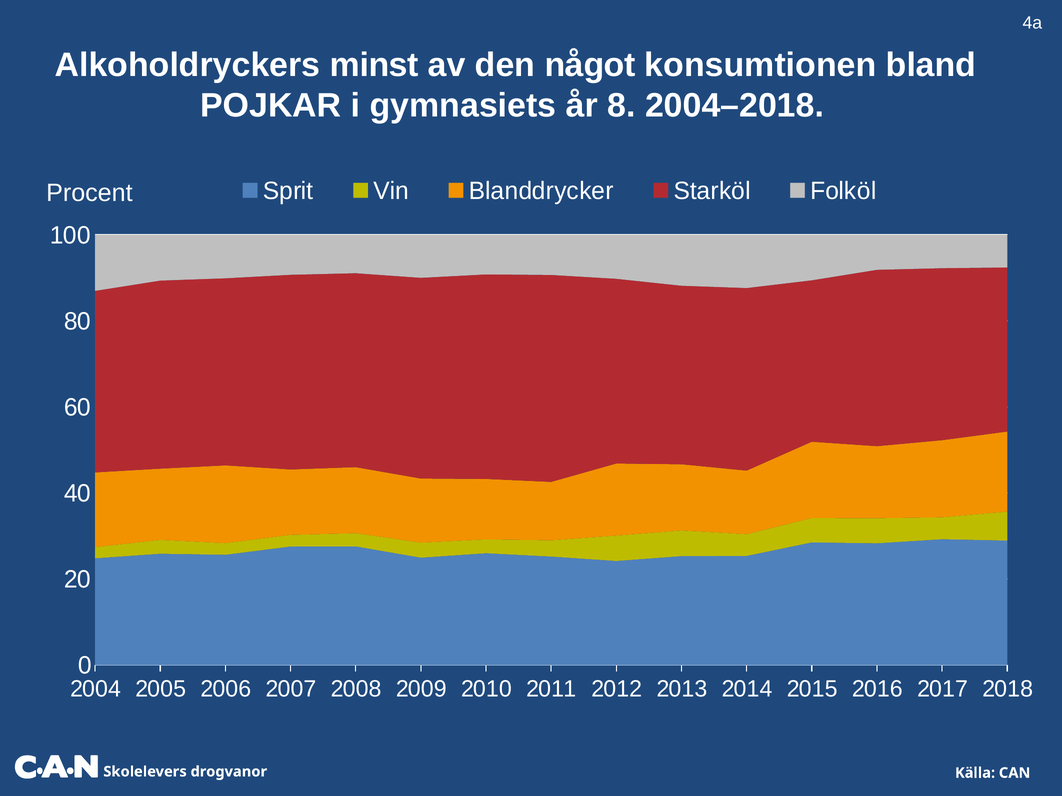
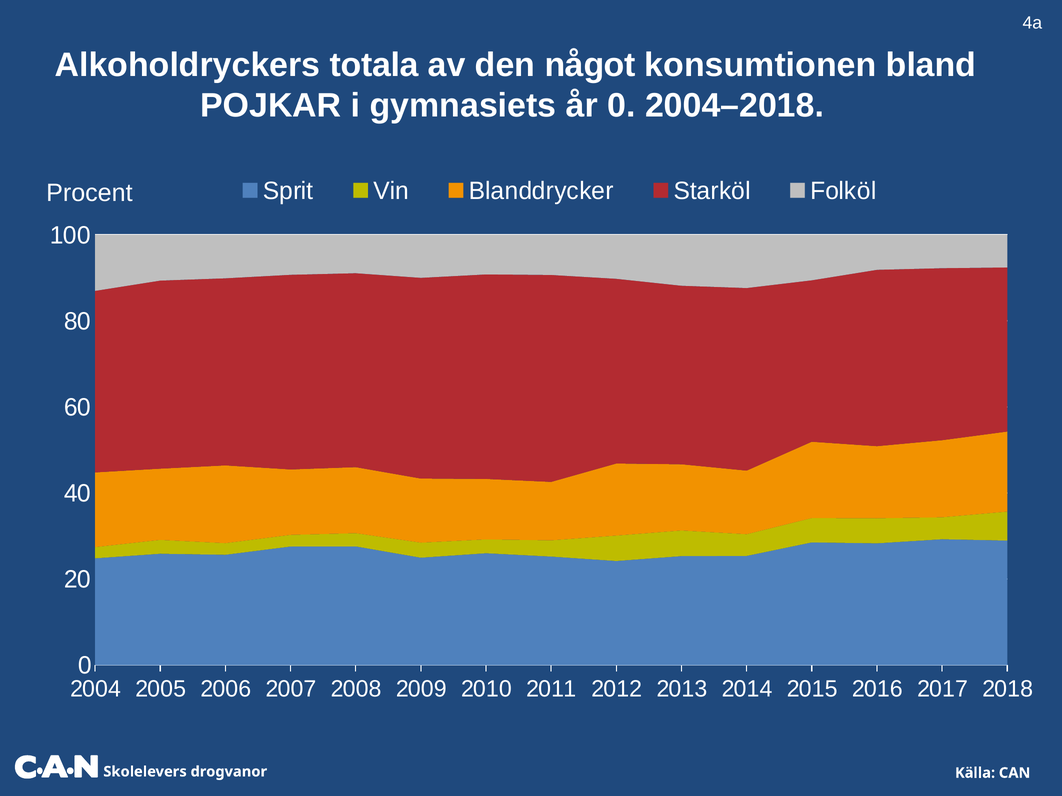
minst: minst -> totala (374, 65)
år 8: 8 -> 0 (621, 106)
